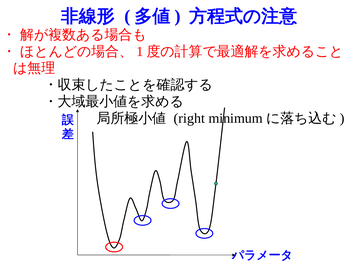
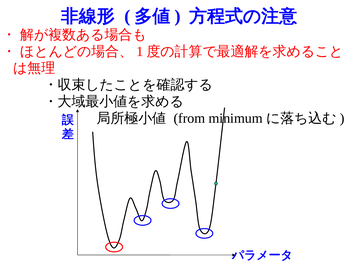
right: right -> from (189, 118)
